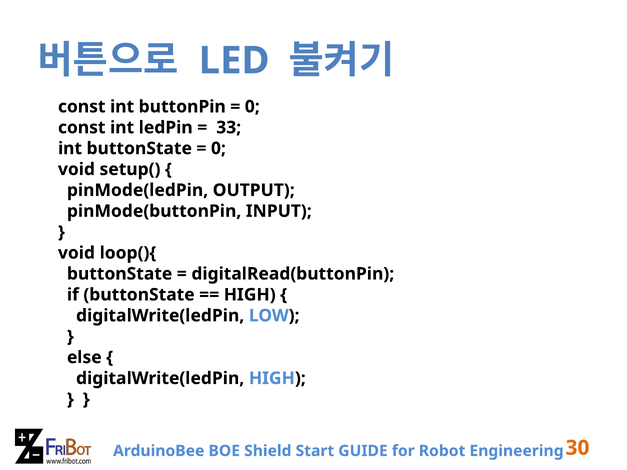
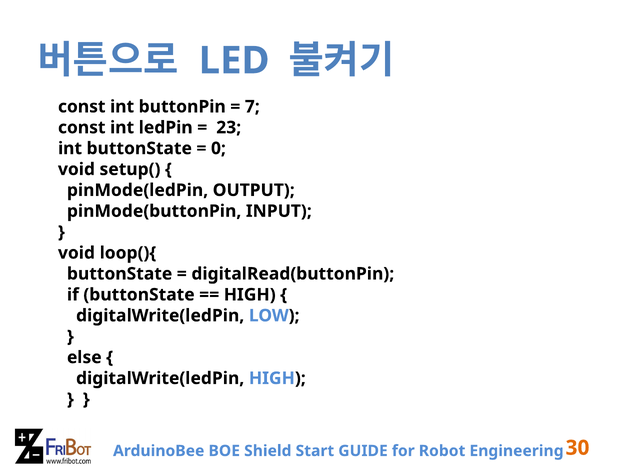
0: 0 -> 7 (252, 107)
33: 33 -> 23 (229, 128)
